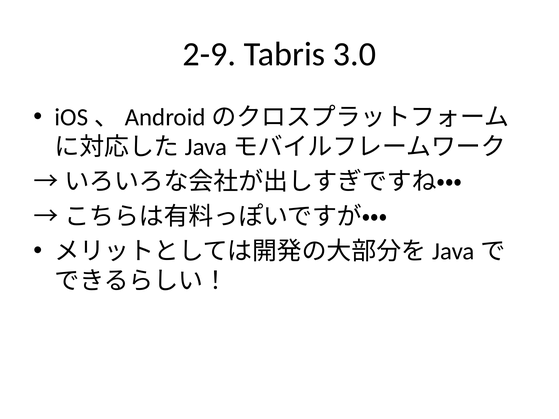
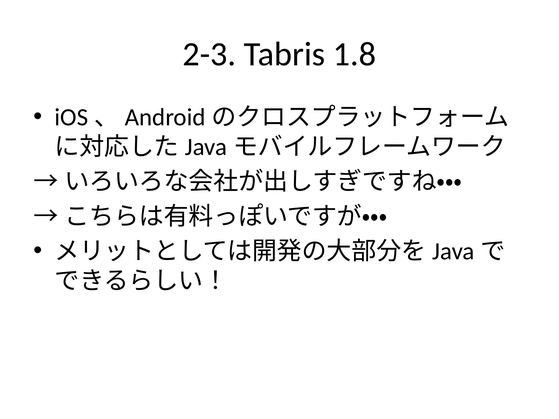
2-9: 2-9 -> 2-3 (209, 54)
3.0: 3.0 -> 1.8 (355, 54)
